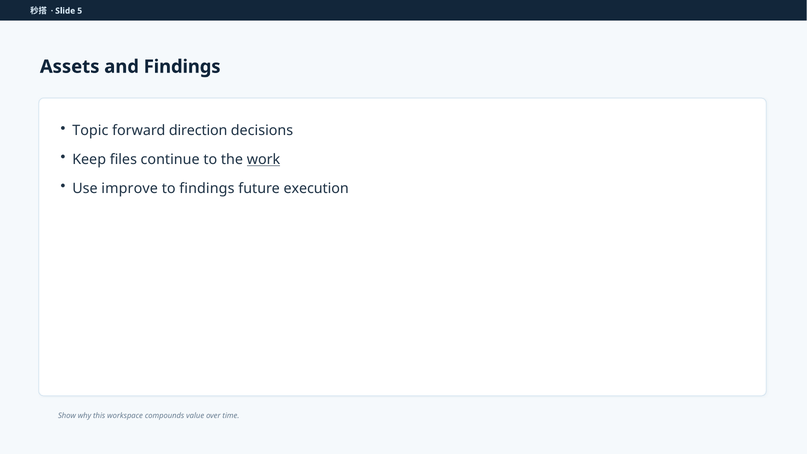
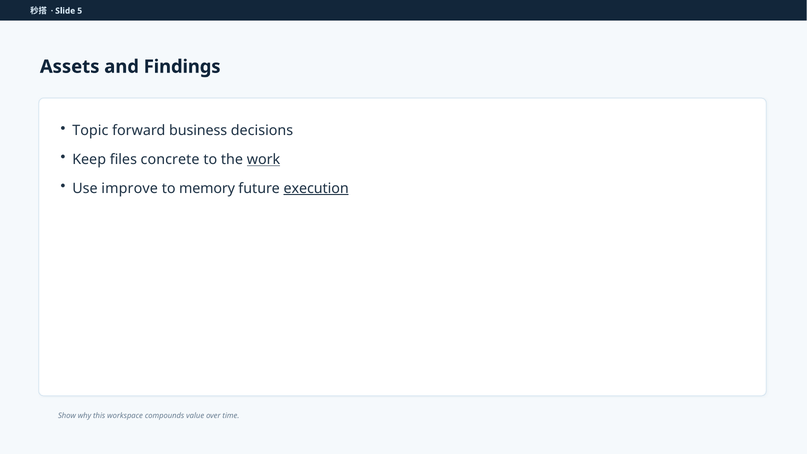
direction: direction -> business (198, 131)
continue: continue -> concrete (170, 160)
to findings: findings -> memory (207, 188)
execution underline: none -> present (316, 188)
